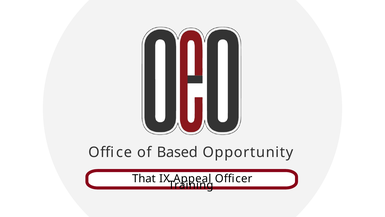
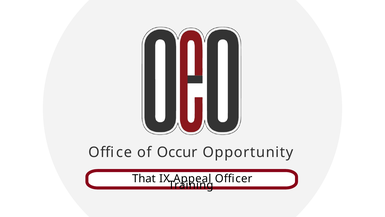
Based: Based -> Occur (177, 152)
